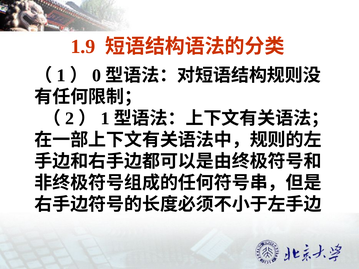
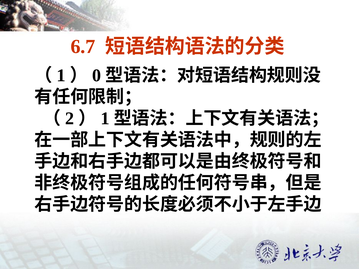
1.9: 1.9 -> 6.7 (83, 47)
